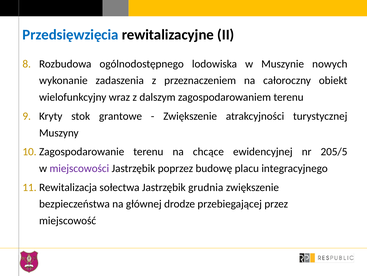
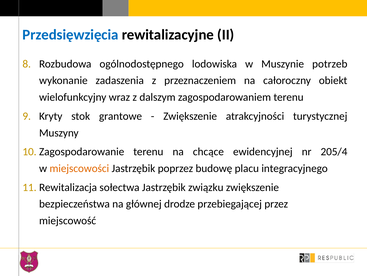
nowych: nowych -> potrzeb (330, 64)
205/5: 205/5 -> 205/4 (334, 151)
miejscowości colour: purple -> orange (79, 168)
grudnia: grudnia -> związku (206, 187)
